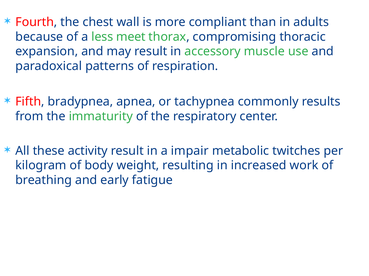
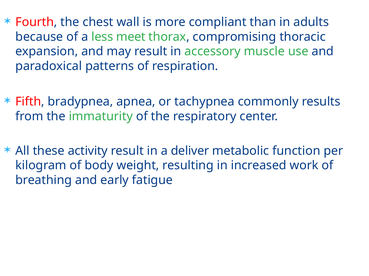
impair: impair -> deliver (190, 151)
twitches: twitches -> function (296, 151)
